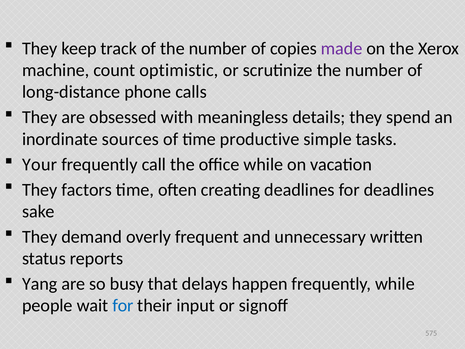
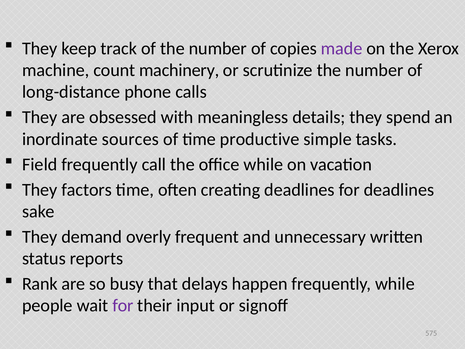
optimistic: optimistic -> machinery (179, 70)
Your: Your -> Field (40, 164)
Yang: Yang -> Rank (40, 284)
for colour: blue -> purple (123, 305)
